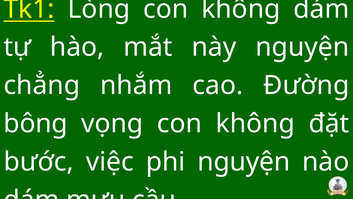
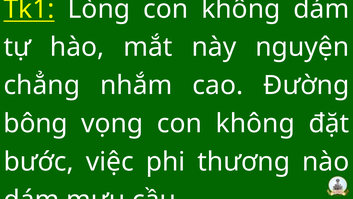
phi nguyện: nguyện -> thương (244, 161)
